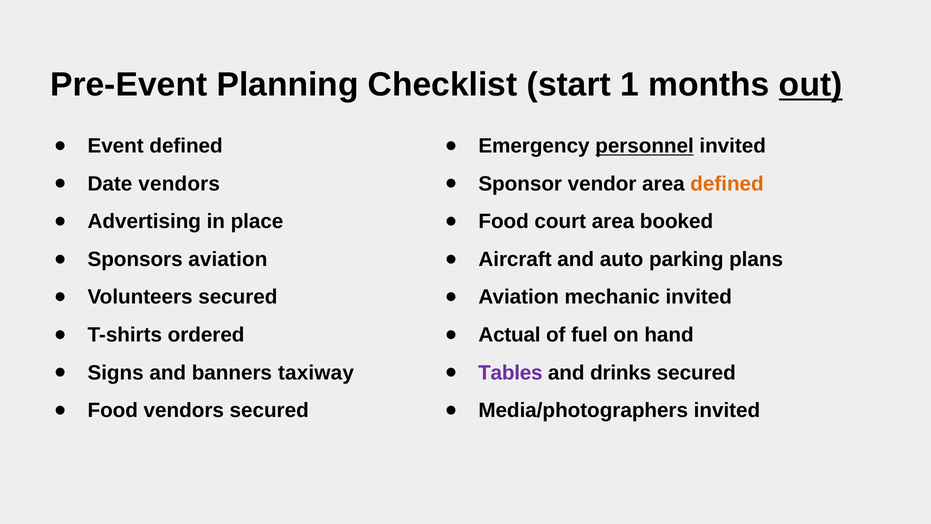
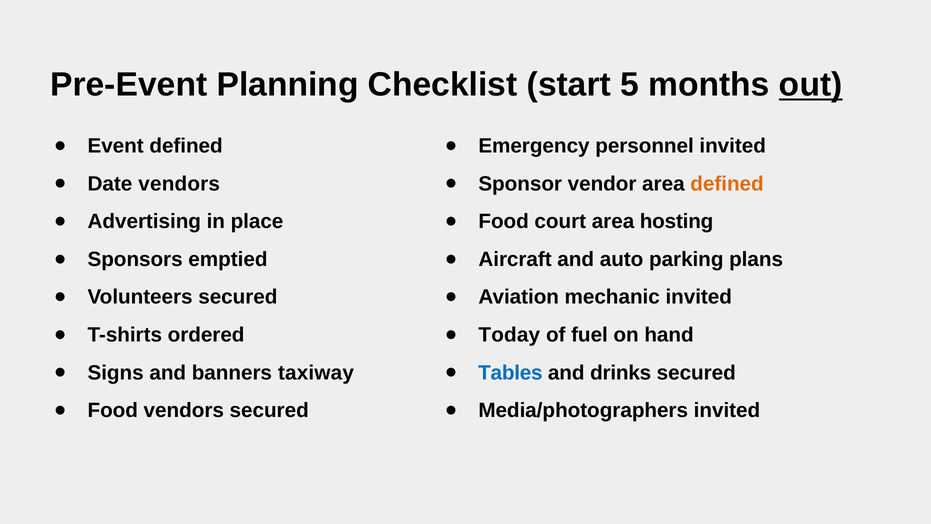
1: 1 -> 5 (630, 85)
personnel underline: present -> none (645, 146)
booked: booked -> hosting (677, 221)
Sponsors aviation: aviation -> emptied (228, 259)
Actual: Actual -> Today (509, 335)
Tables colour: purple -> blue (510, 373)
